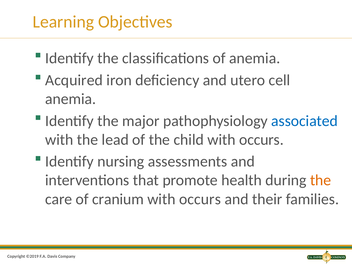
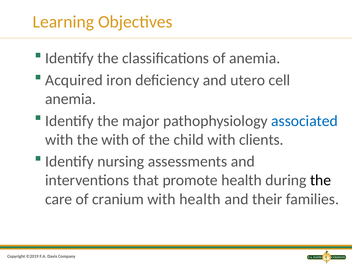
the lead: lead -> with (115, 140)
child with occurs: occurs -> clients (261, 140)
the colour: orange -> black (321, 180)
occurs: occurs -> health (200, 199)
